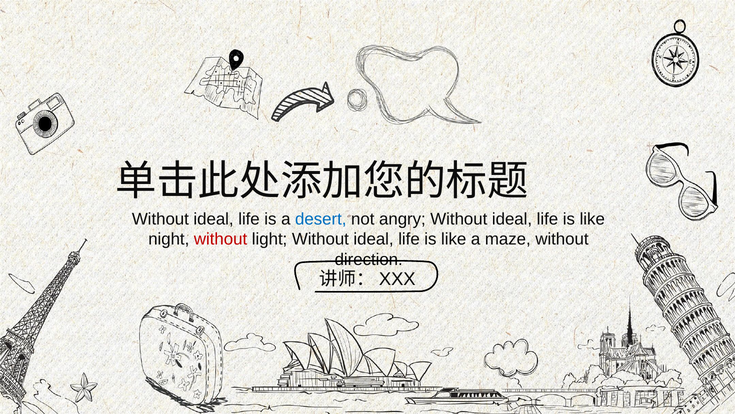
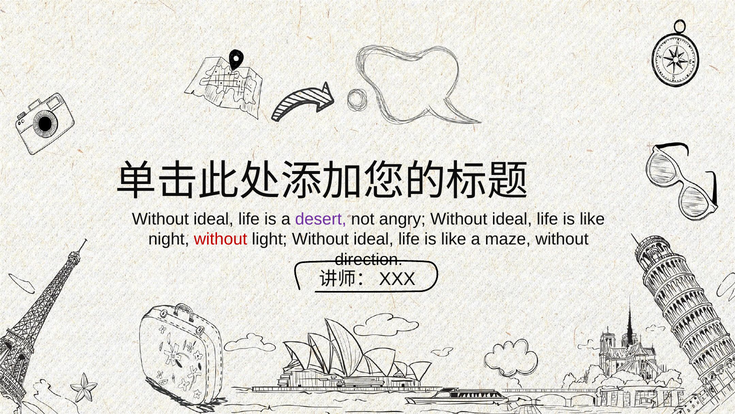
desert colour: blue -> purple (321, 219)
